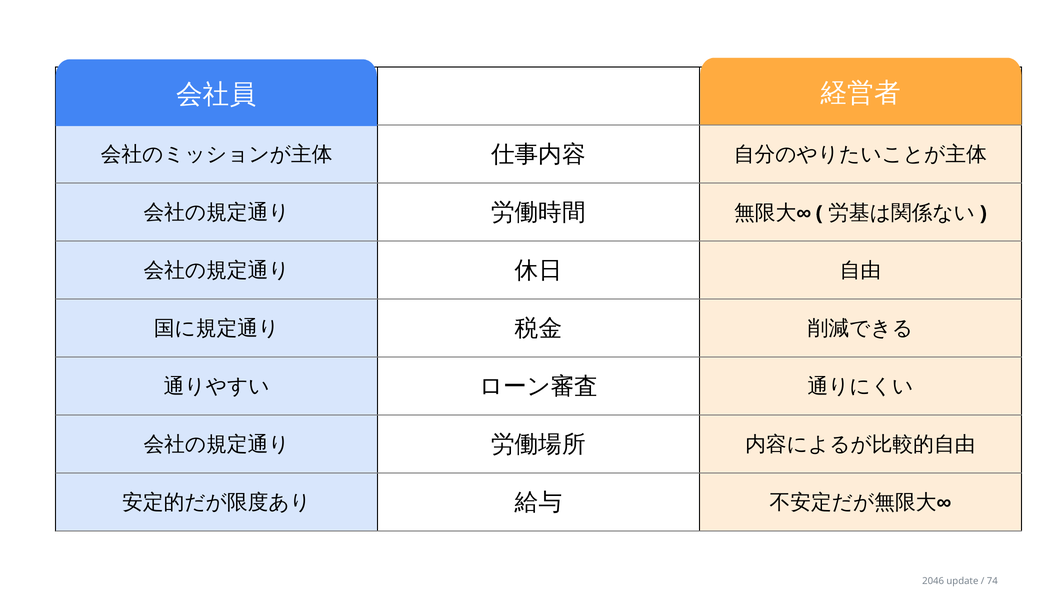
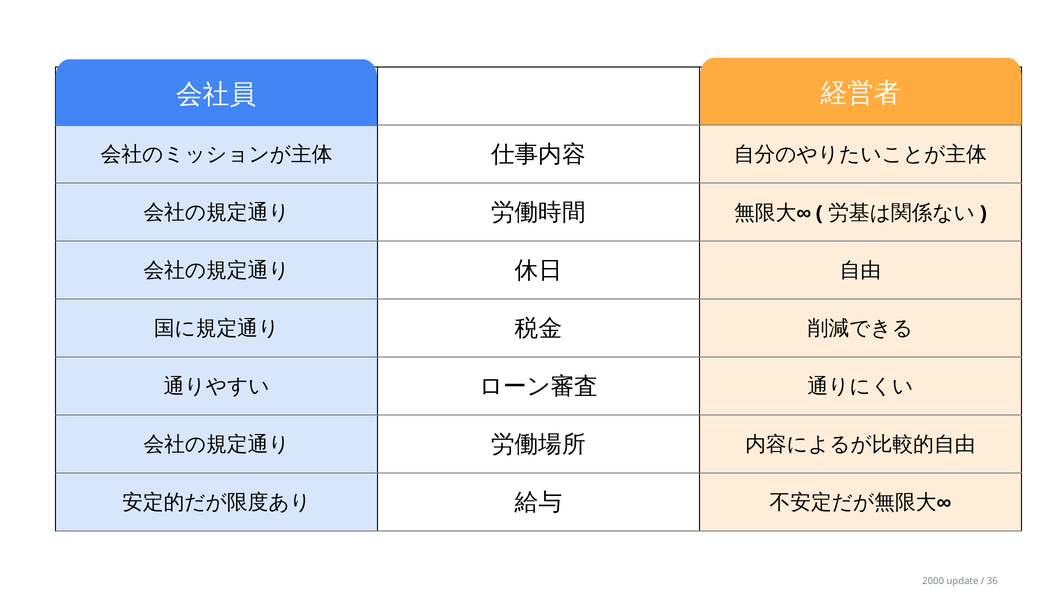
2046: 2046 -> 2000 (933, 581)
74: 74 -> 36 (992, 581)
